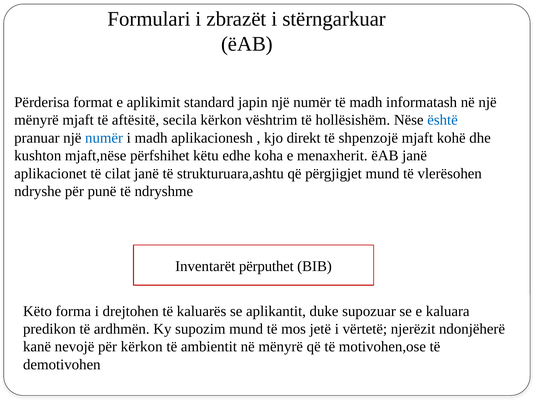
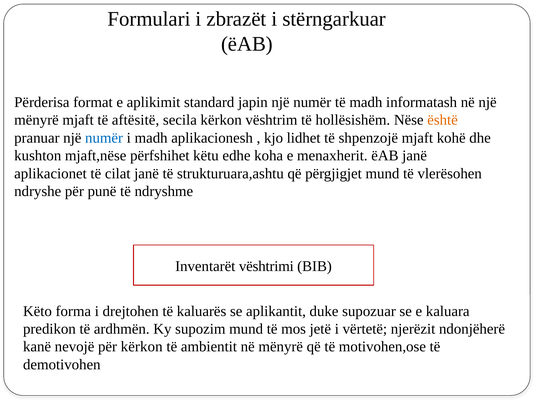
është colour: blue -> orange (443, 120)
direkt: direkt -> lidhet (304, 138)
përputhet: përputhet -> vështrimi (266, 266)
